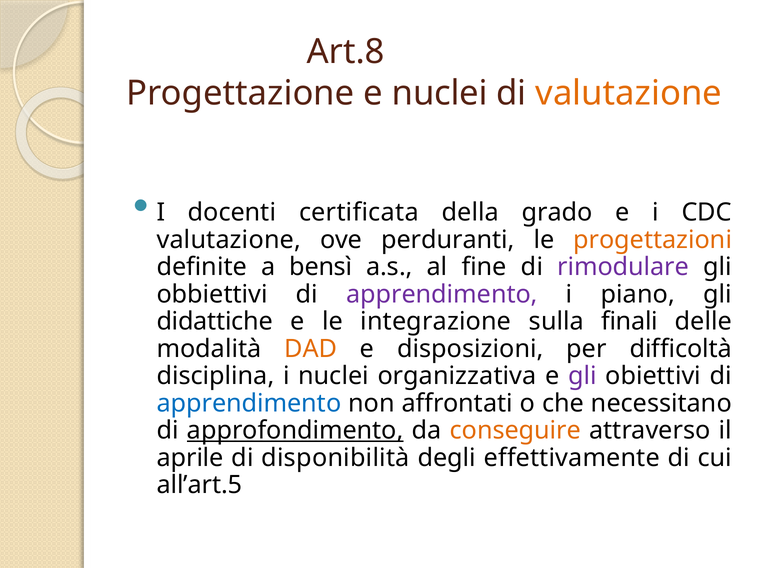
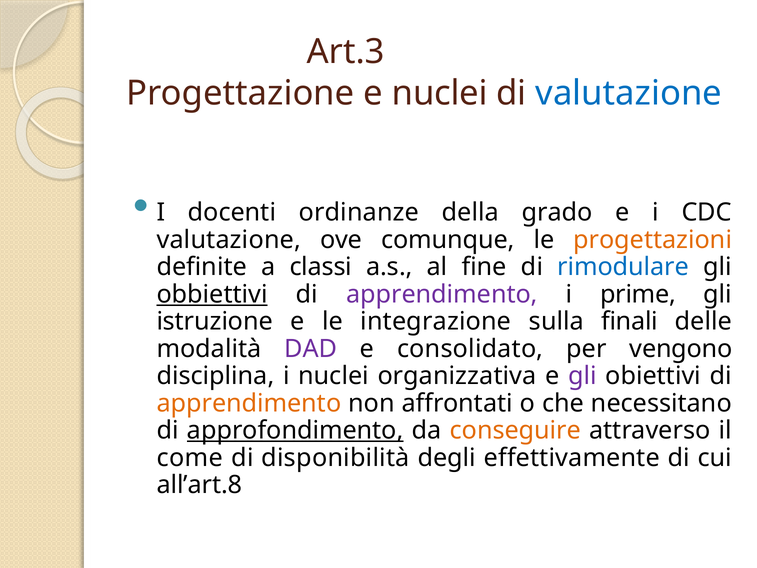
Art.8: Art.8 -> Art.3 (346, 52)
valutazione colour: orange -> blue (629, 93)
certificata: certificata -> ordinanze (359, 212)
perduranti: perduranti -> comunque (448, 240)
bensì: bensì -> classi (321, 267)
rimodulare colour: purple -> blue (623, 267)
obbiettivi underline: none -> present (212, 294)
piano: piano -> prime (638, 294)
didattiche: didattiche -> istruzione (215, 321)
DAD colour: orange -> purple (311, 349)
disposizioni: disposizioni -> consolidato (470, 349)
difficoltà: difficoltà -> vengono (681, 349)
apprendimento colour: blue -> orange (249, 403)
aprile: aprile -> come (190, 458)
all’art.5: all’art.5 -> all’art.8 (199, 485)
